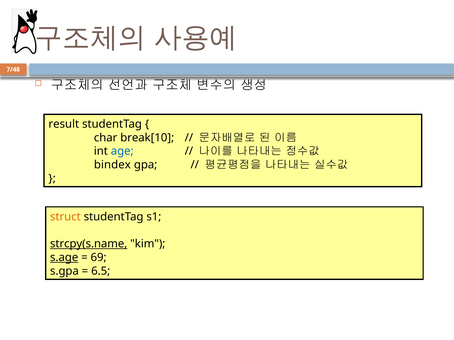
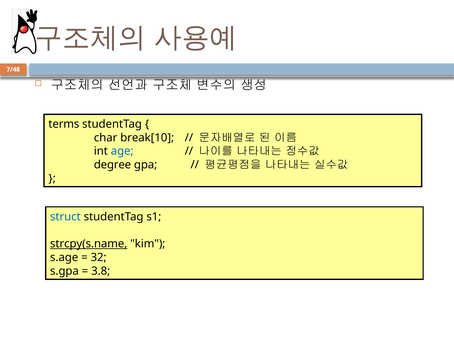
result: result -> terms (64, 124)
bindex: bindex -> degree (112, 165)
struct colour: orange -> blue (65, 217)
s.age underline: present -> none (64, 258)
69: 69 -> 32 (99, 258)
6.5: 6.5 -> 3.8 (101, 271)
